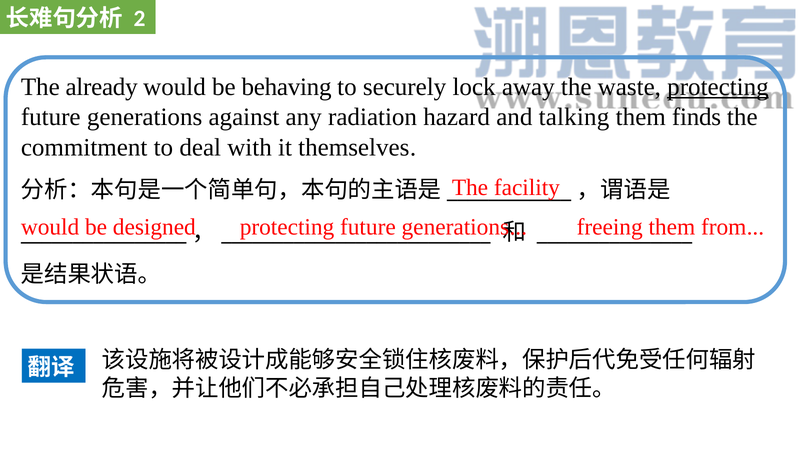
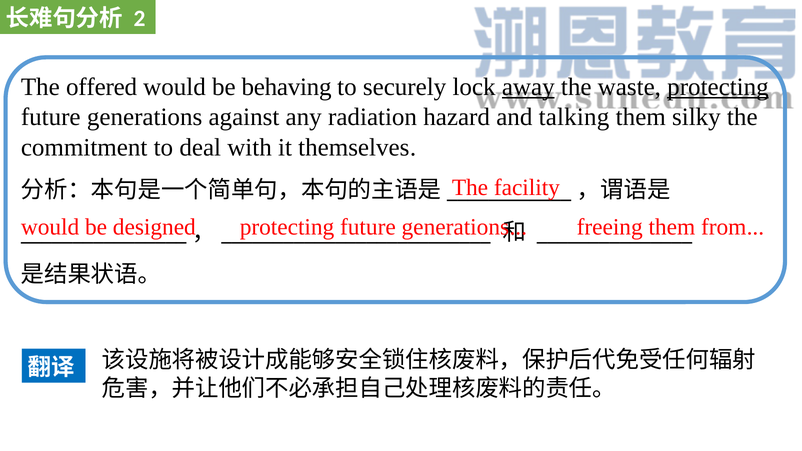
already: already -> offered (102, 87)
away underline: none -> present (528, 87)
finds: finds -> silky (696, 117)
